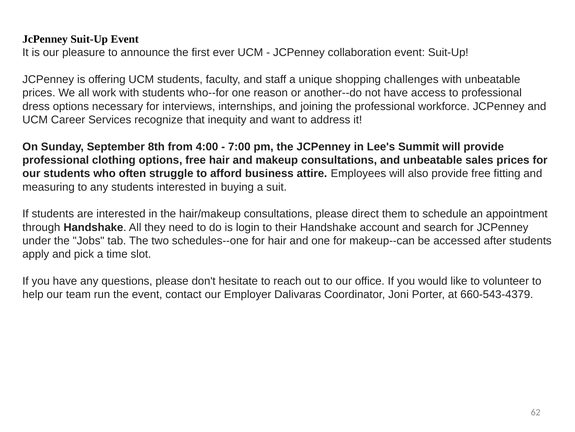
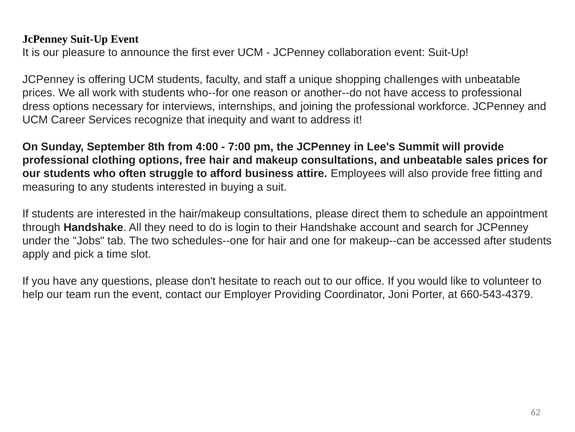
Dalivaras: Dalivaras -> Providing (298, 294)
